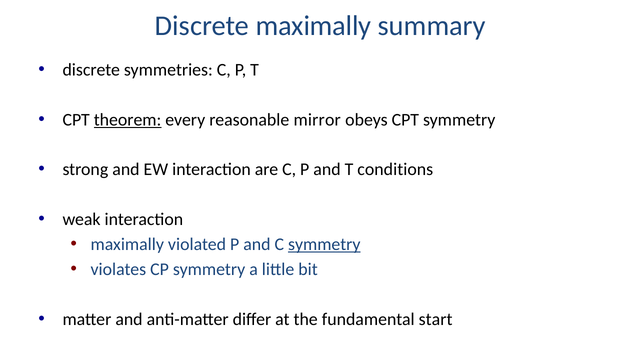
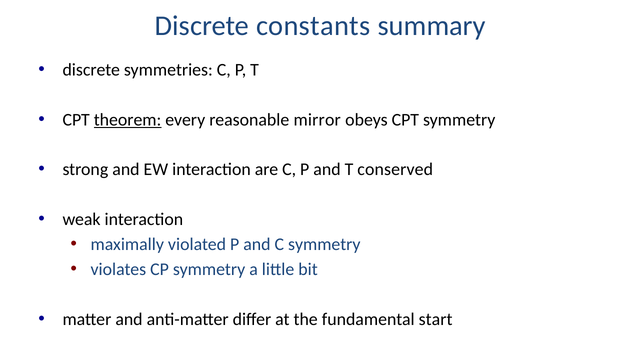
Discrete maximally: maximally -> constants (313, 26)
conditions: conditions -> conserved (395, 169)
symmetry underline: present -> none (324, 244)
